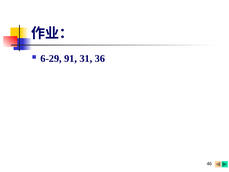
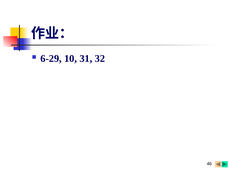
91: 91 -> 10 (71, 58)
36: 36 -> 32 (100, 58)
